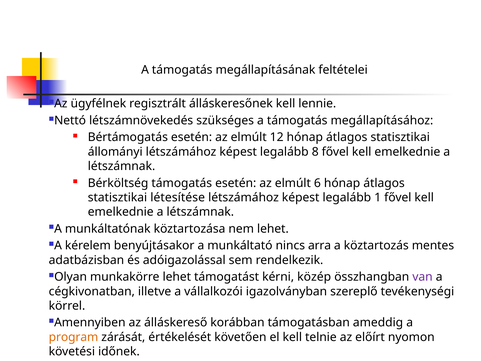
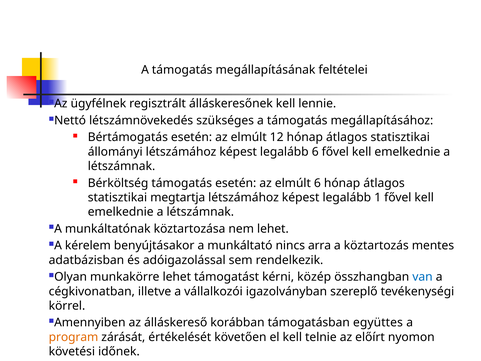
legalább 8: 8 -> 6 (315, 152)
létesítése: létesítése -> megtartja (178, 197)
van colour: purple -> blue (422, 277)
ameddig: ameddig -> együttes (378, 322)
